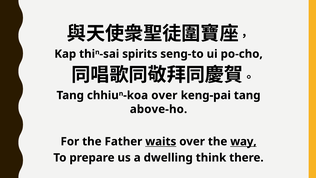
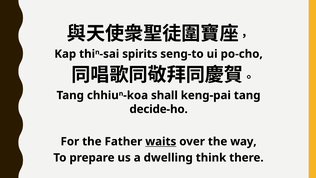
over: over -> shall (164, 95)
above-ho: above-ho -> decide-ho (159, 109)
way underline: present -> none (243, 141)
